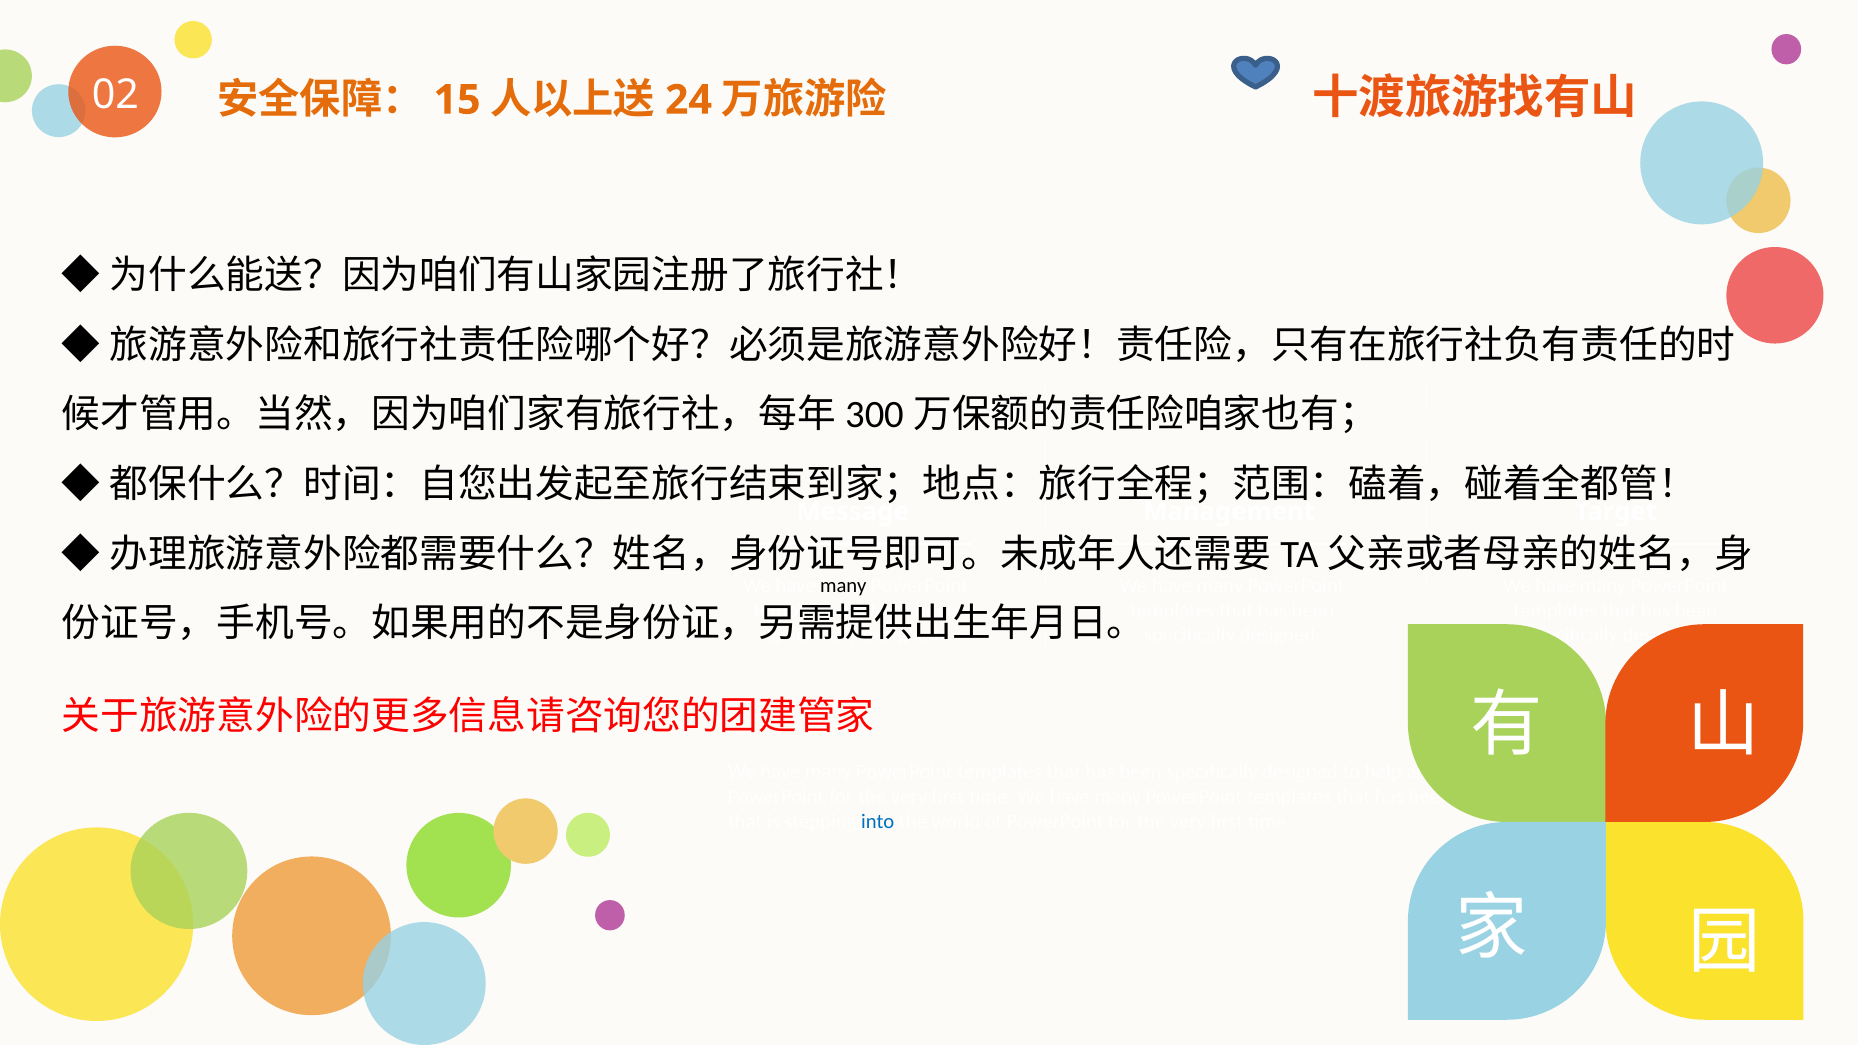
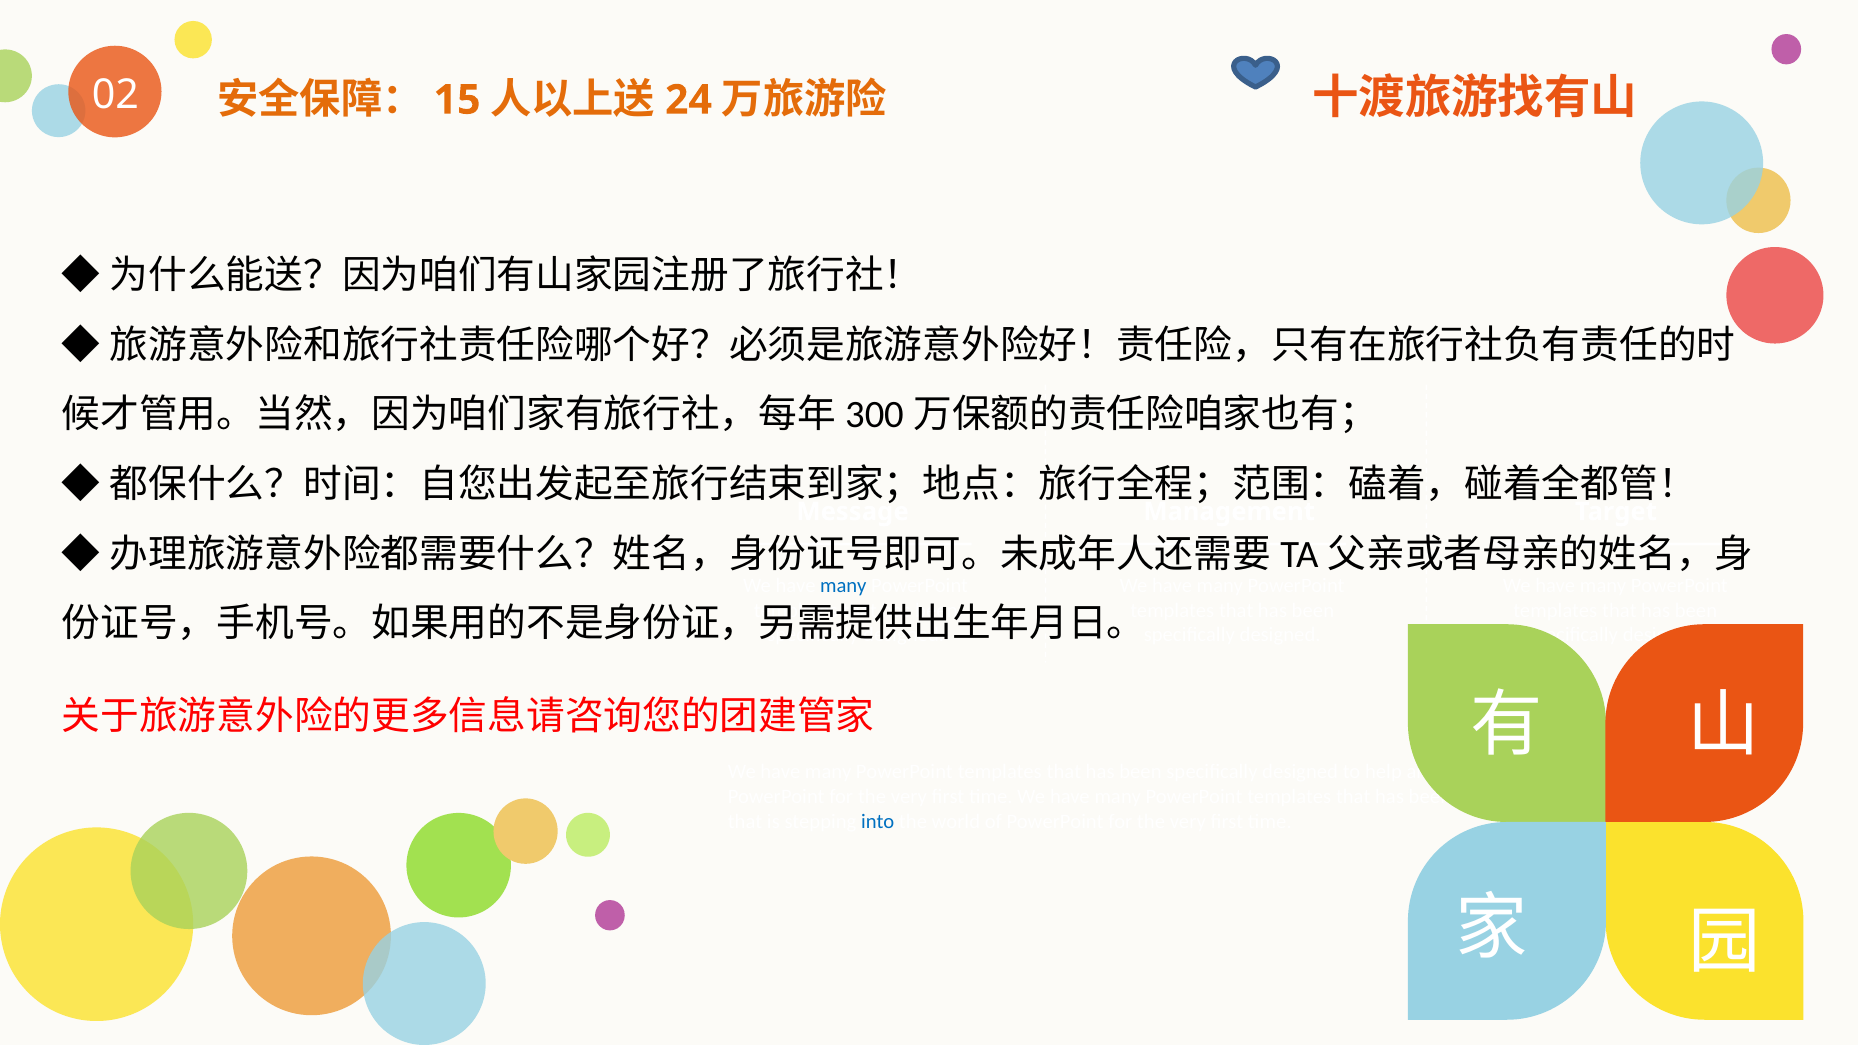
many colour: black -> blue (843, 585)
